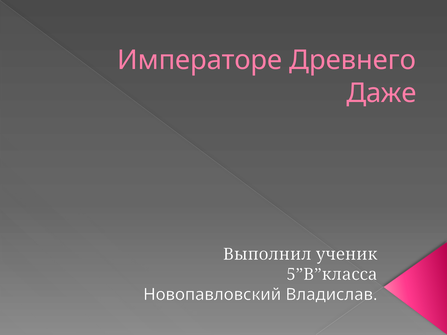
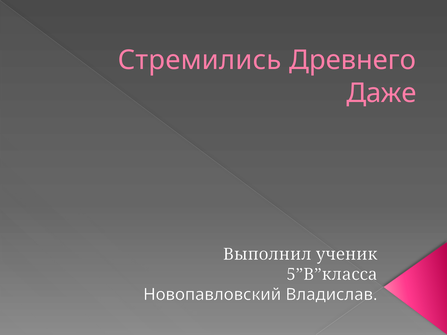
Императоре: Императоре -> Стремились (200, 60)
